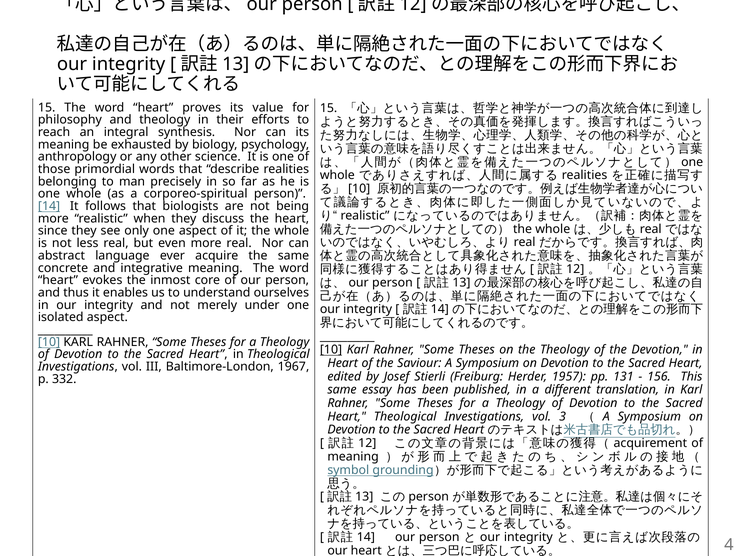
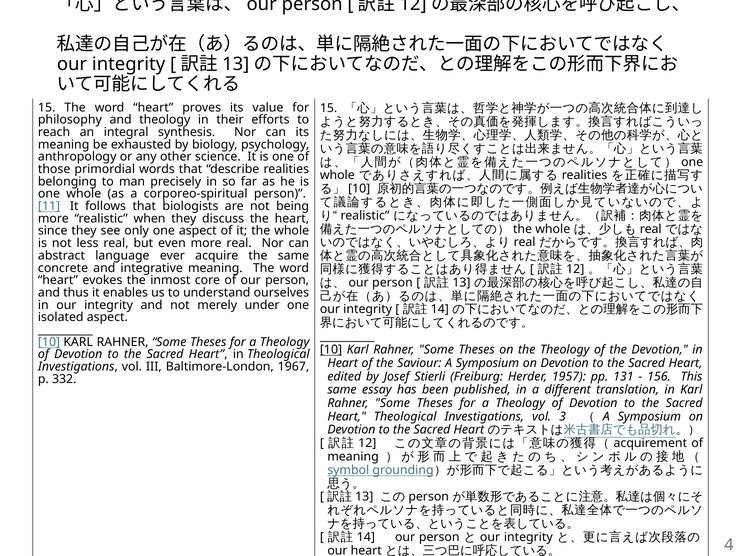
14: 14 -> 11 (49, 206)
